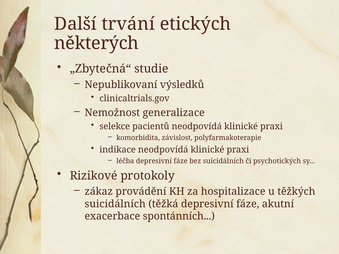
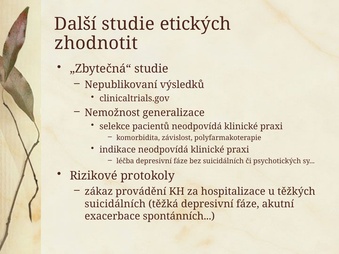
Další trvání: trvání -> studie (128, 24)
některých: některých -> zhodnotit (96, 43)
